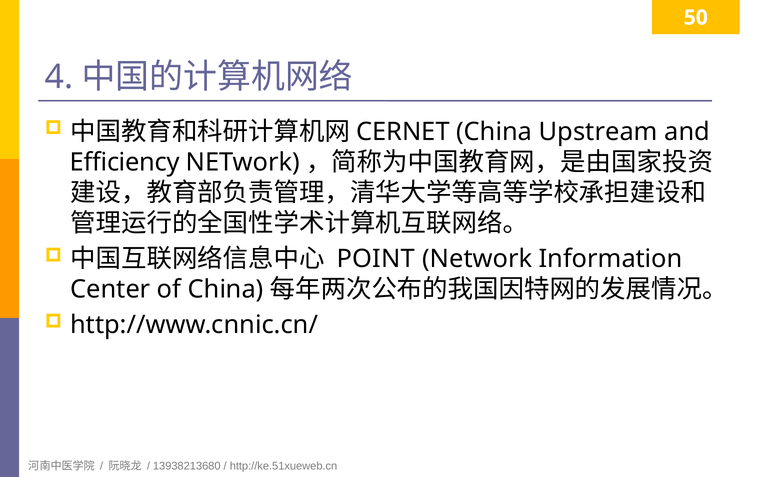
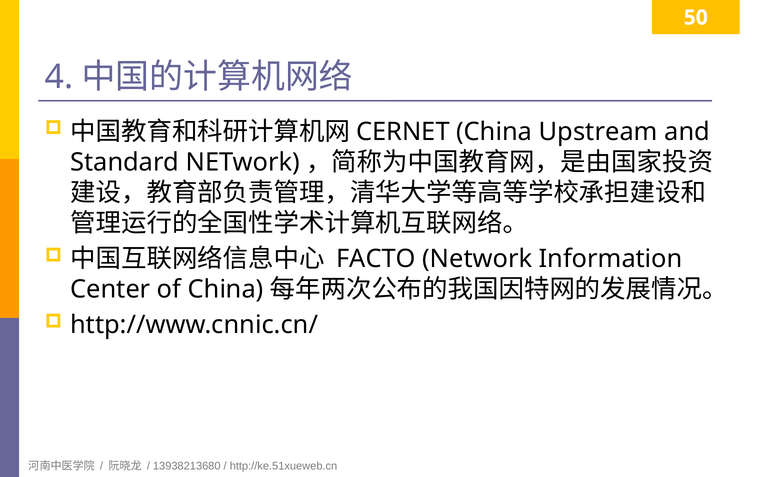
Efficiency: Efficiency -> Standard (125, 162)
POINT: POINT -> FACTO (376, 259)
